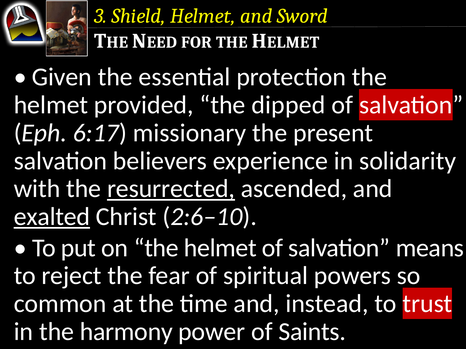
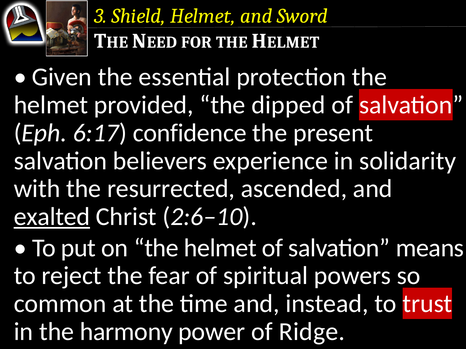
missionary: missionary -> confidence (190, 133)
resurrected underline: present -> none (171, 189)
Saints: Saints -> Ridge (312, 332)
